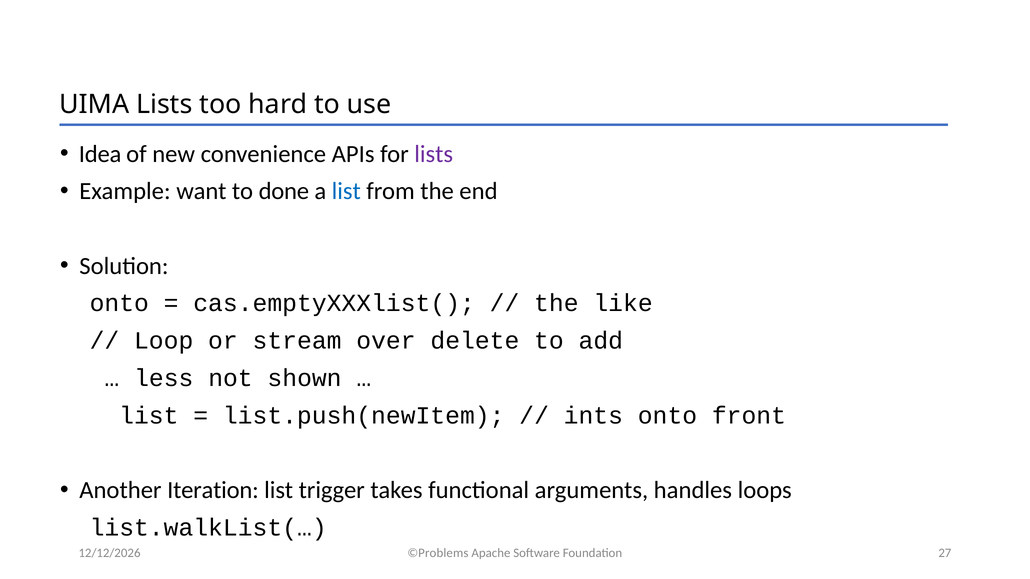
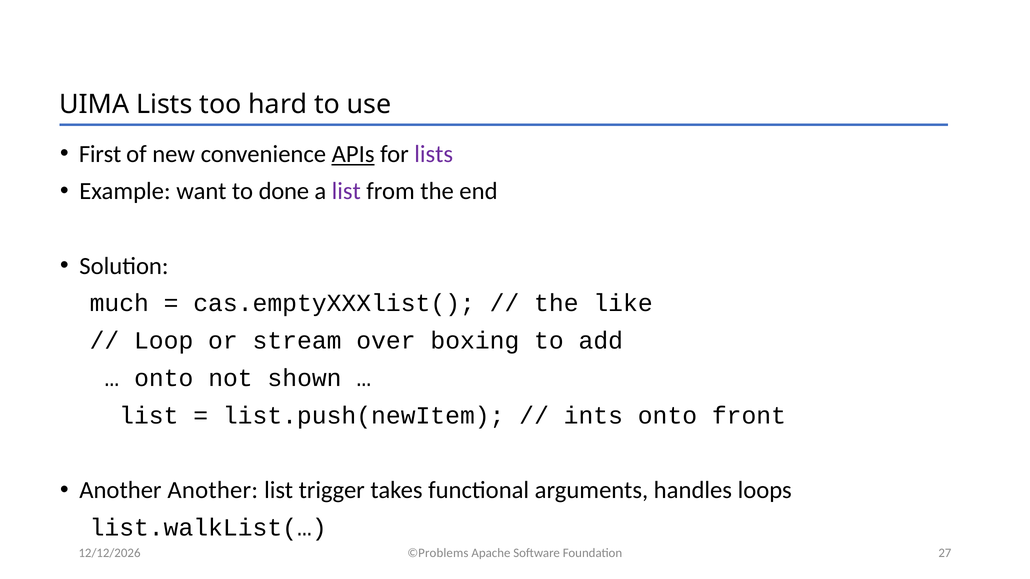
Idea: Idea -> First (100, 154)
APIs underline: none -> present (353, 154)
list colour: blue -> purple (346, 191)
onto: onto -> much (119, 304)
delete: delete -> boxing (475, 341)
less: less -> onto (164, 378)
Another Iteration: Iteration -> Another (213, 490)
